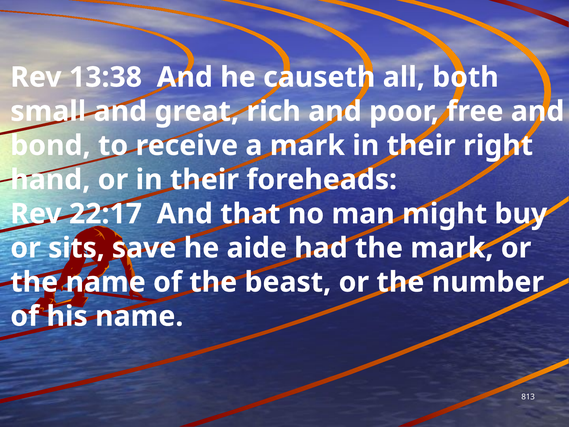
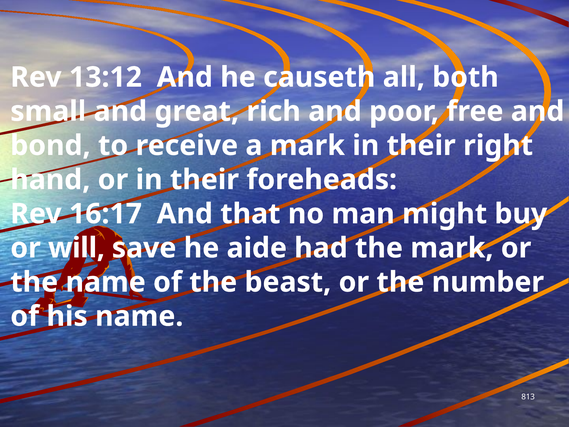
13:38: 13:38 -> 13:12 (106, 77)
22:17: 22:17 -> 16:17 (106, 214)
sits: sits -> will (76, 248)
